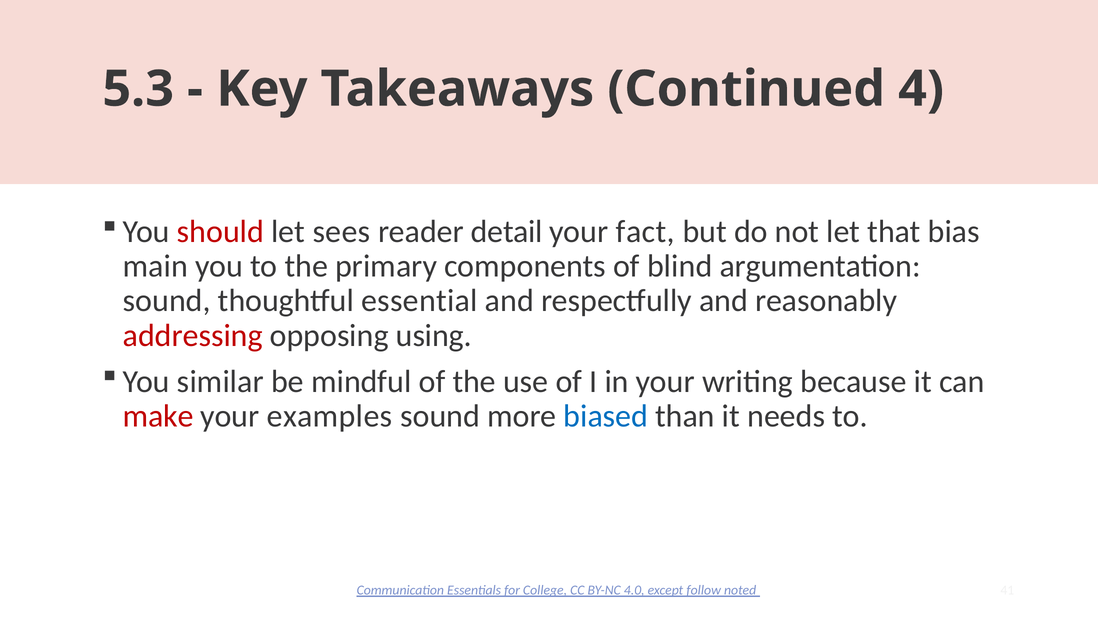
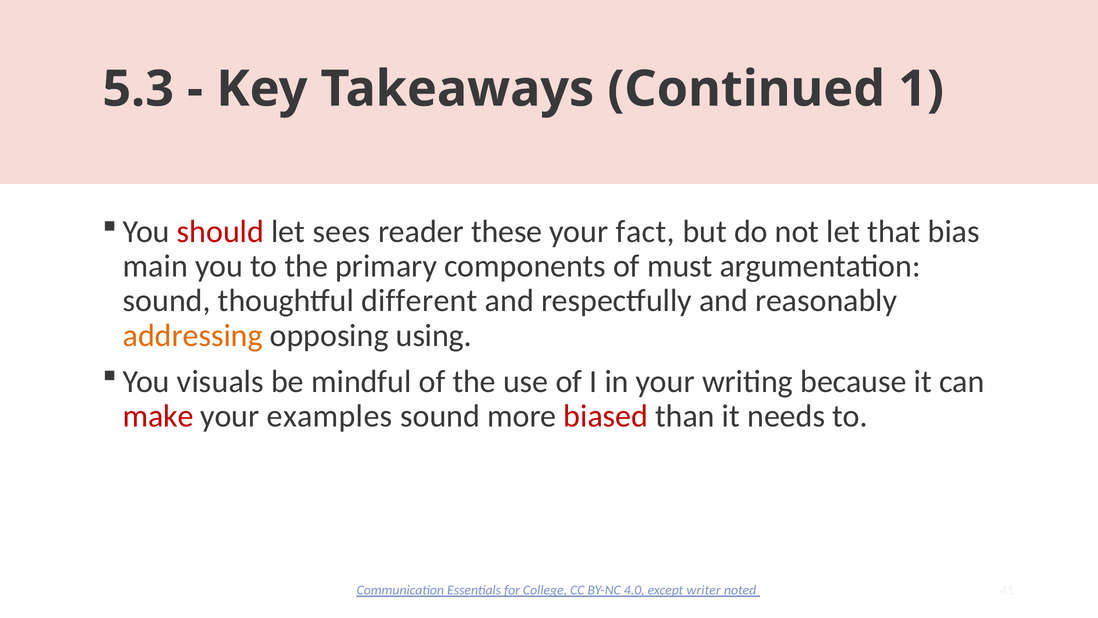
4: 4 -> 1 (921, 89)
detail: detail -> these (507, 232)
blind: blind -> must (680, 266)
essential: essential -> different (419, 301)
addressing colour: red -> orange (193, 335)
similar: similar -> visuals (220, 381)
biased colour: blue -> red (606, 416)
follow: follow -> writer (704, 590)
